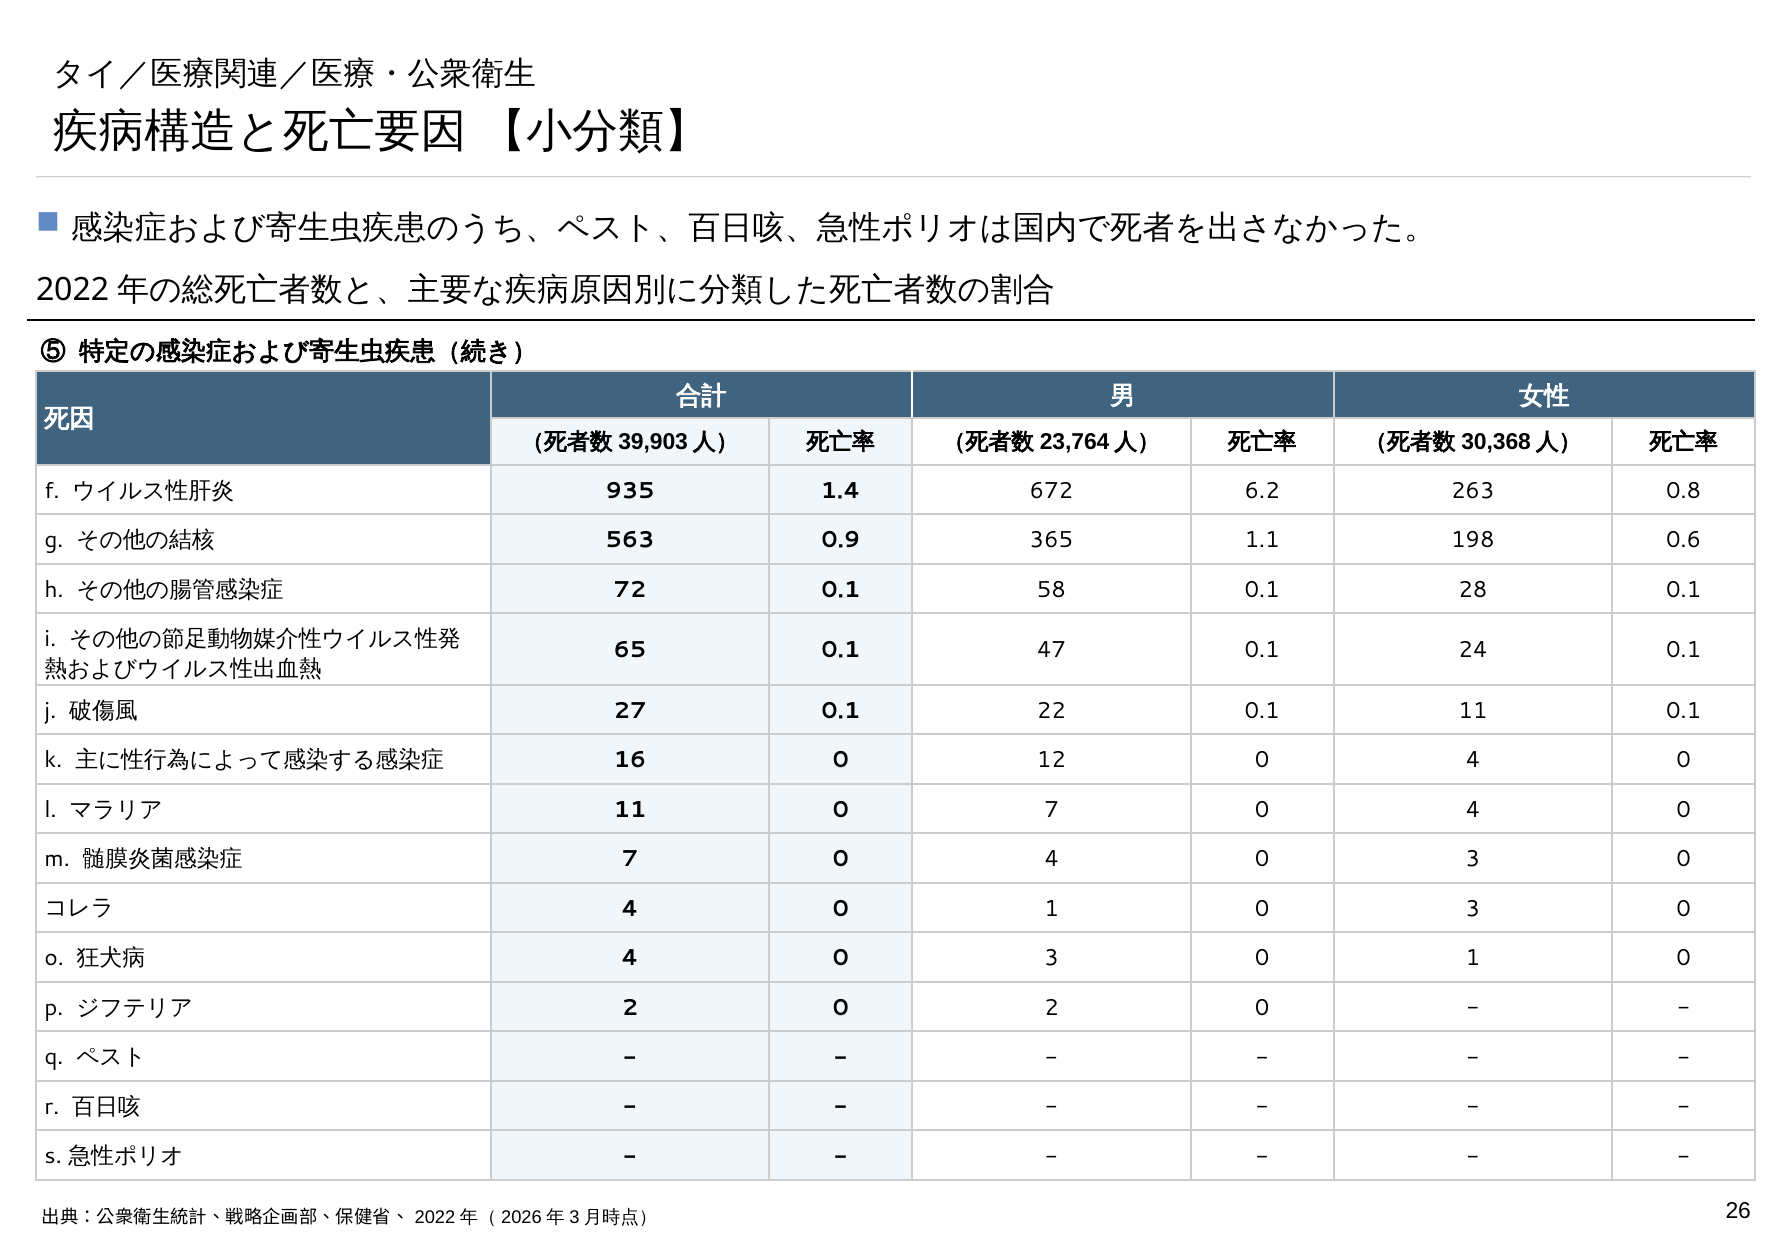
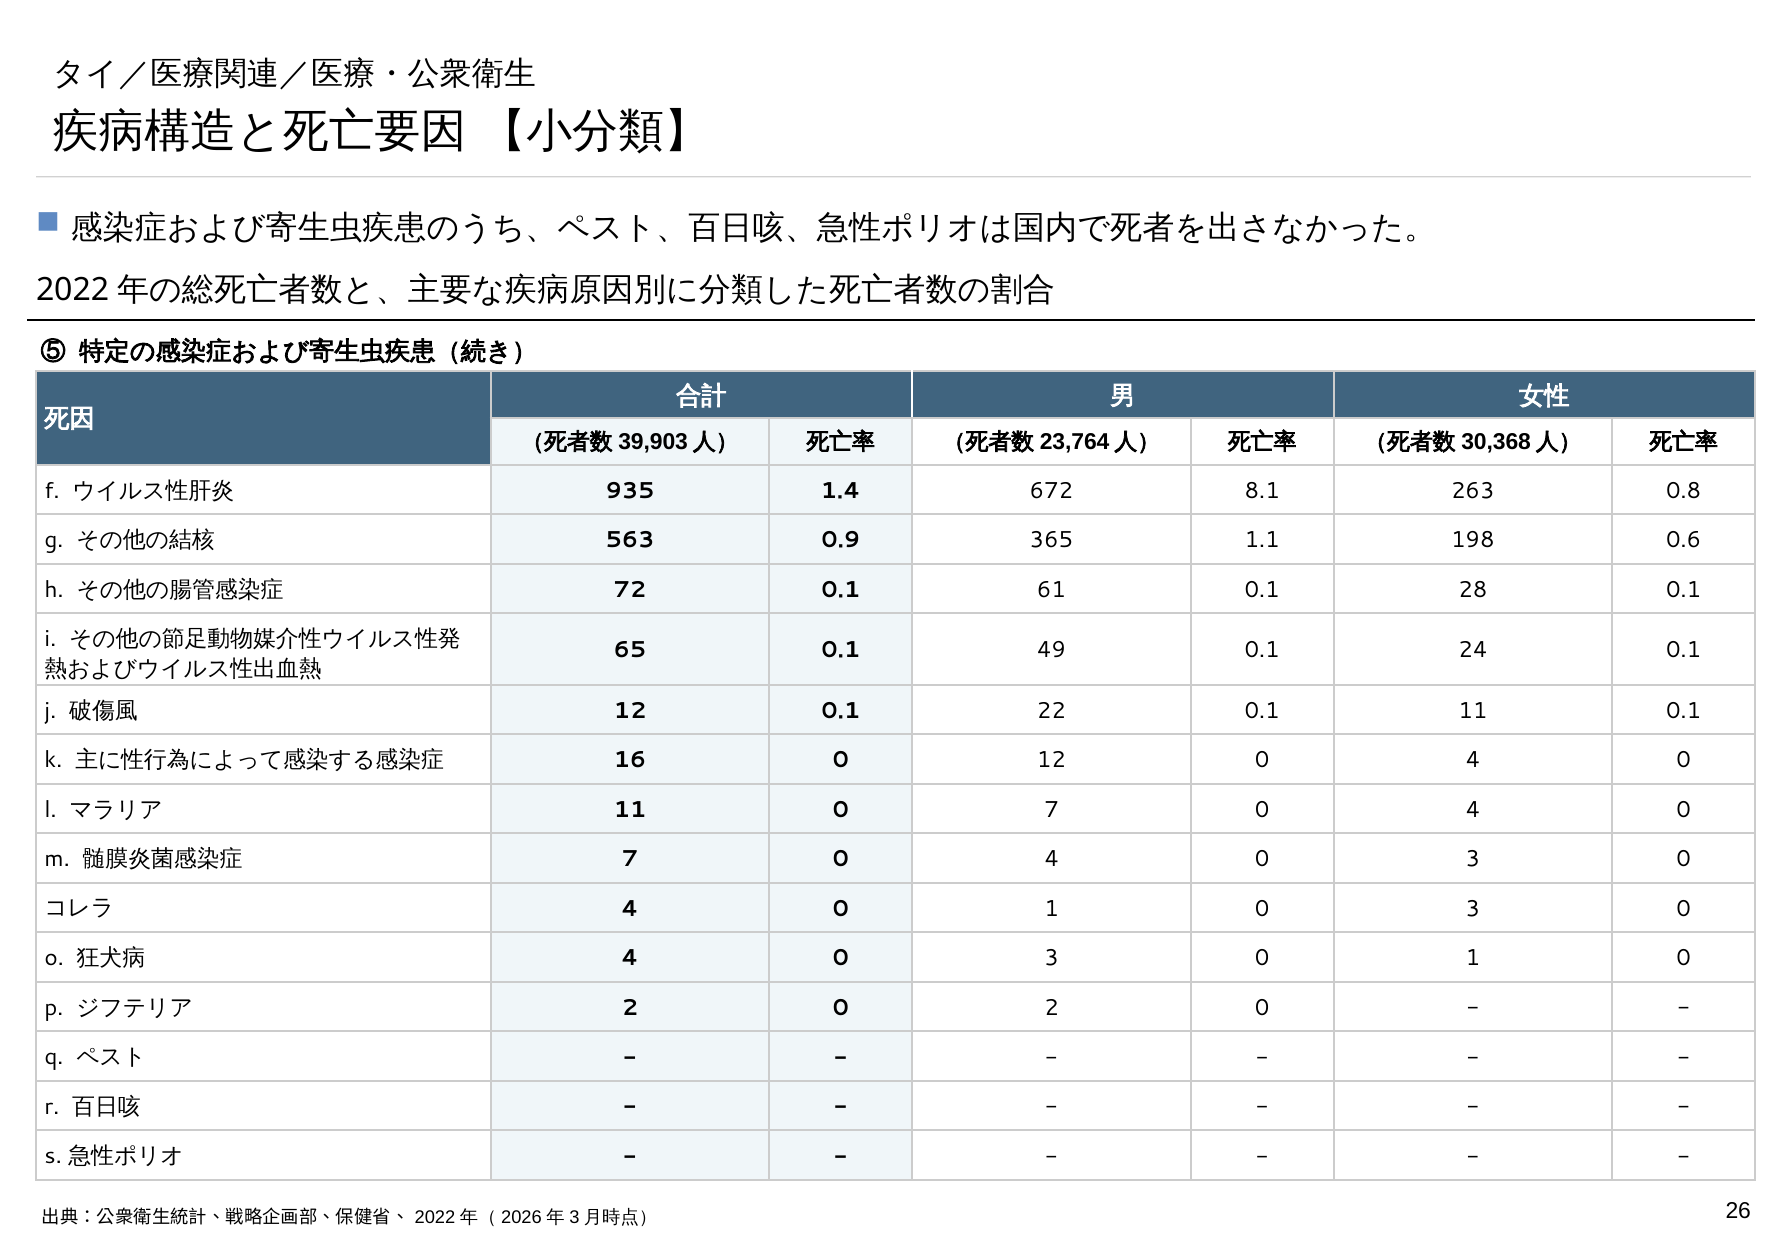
6.2: 6.2 -> 8.1 (1262, 491)
58: 58 -> 61 (1051, 590)
47: 47 -> 49 (1051, 650)
27: 27 -> 12 (630, 711)
